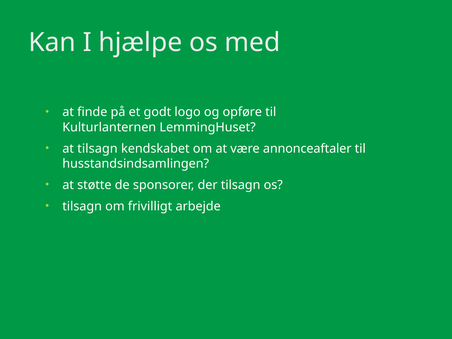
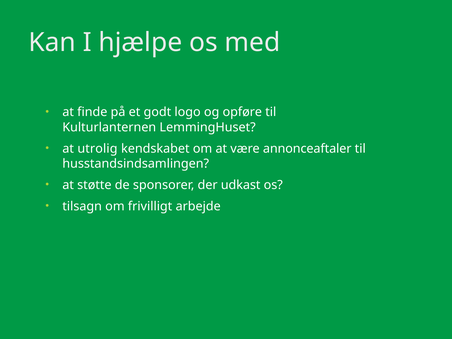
at tilsagn: tilsagn -> utrolig (97, 149)
der tilsagn: tilsagn -> udkast (241, 185)
